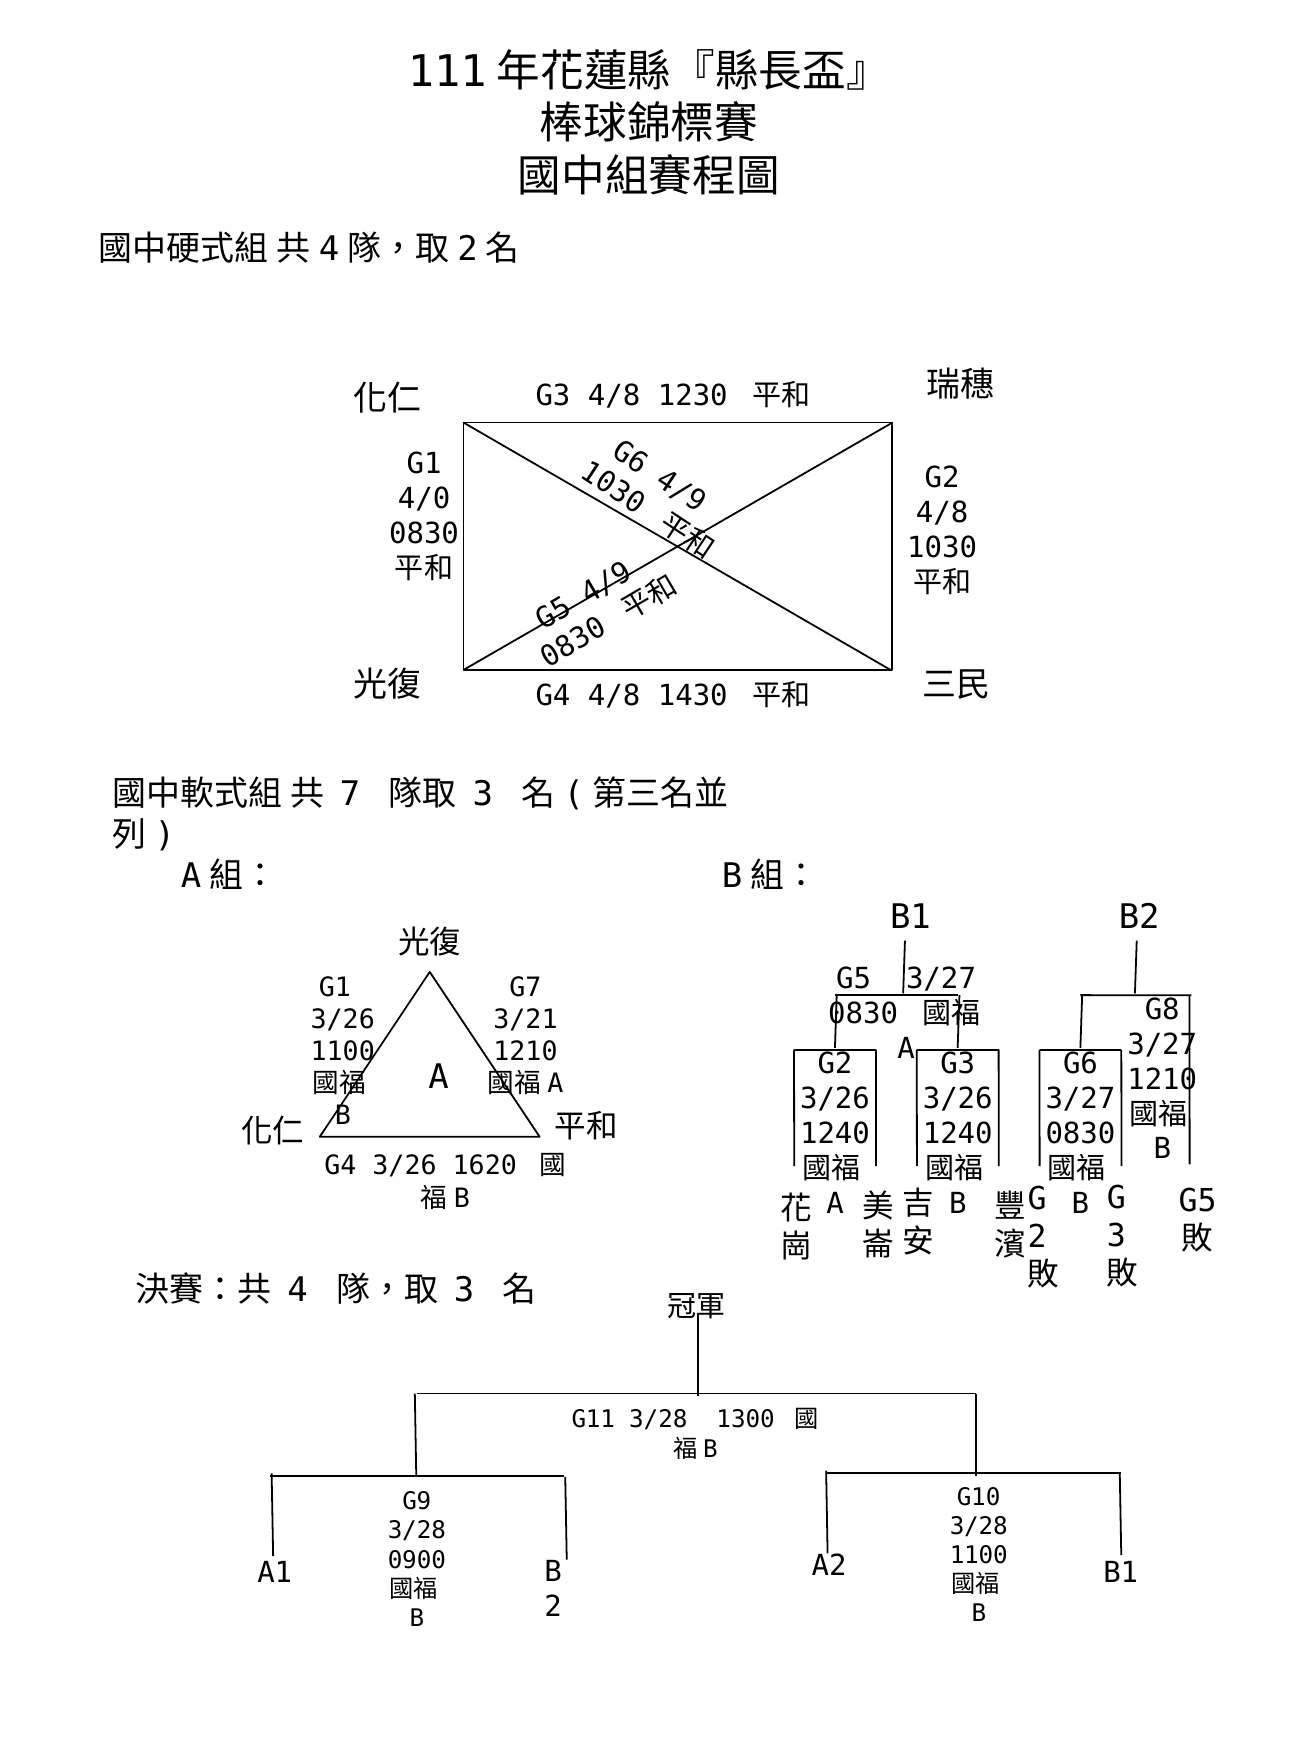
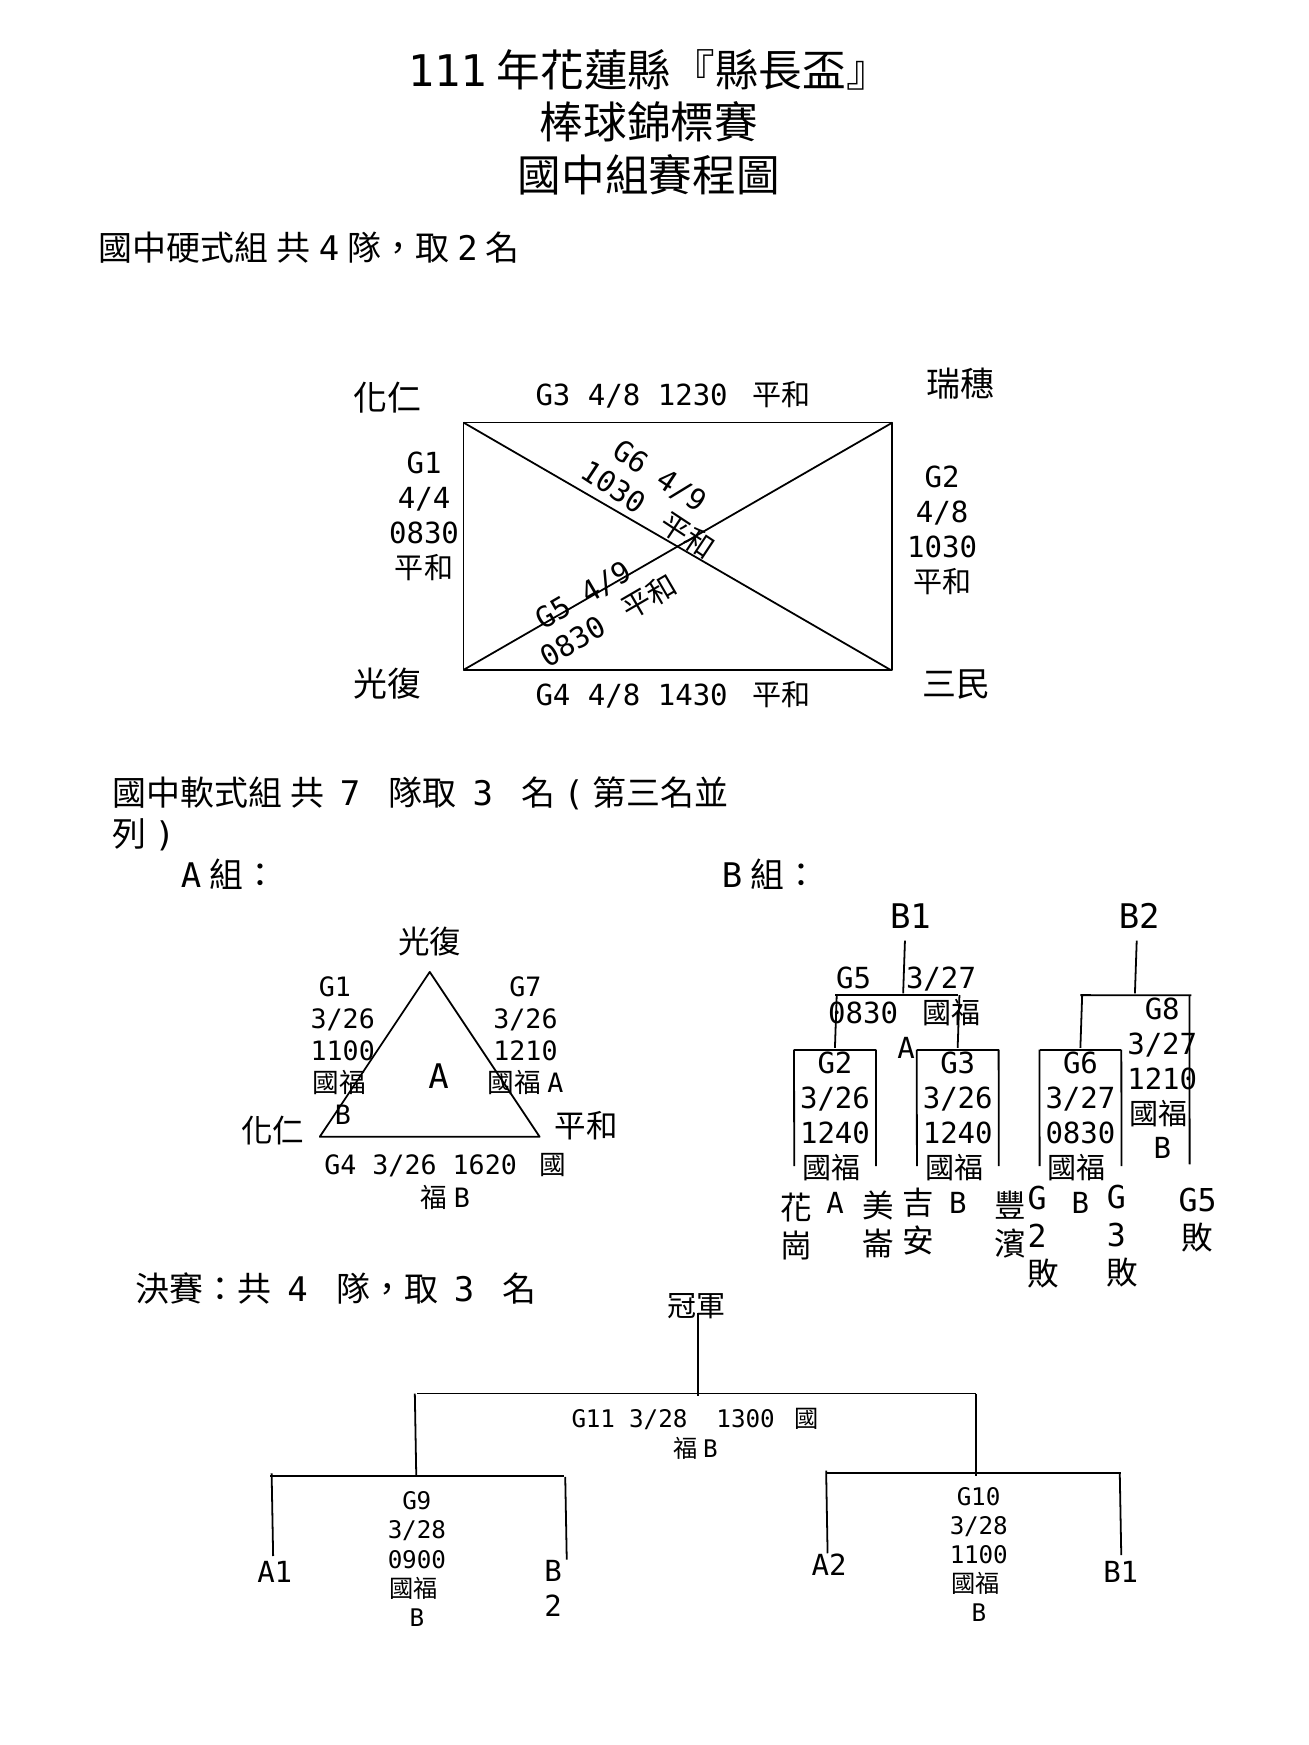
4/0: 4/0 -> 4/4 (424, 499)
3/21: 3/21 -> 3/26 (525, 1020)
